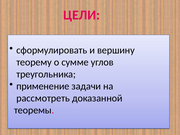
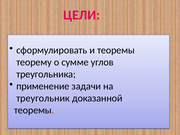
и вершину: вершину -> теоремы (116, 50)
рассмотреть: рассмотреть -> треугольник (43, 98)
